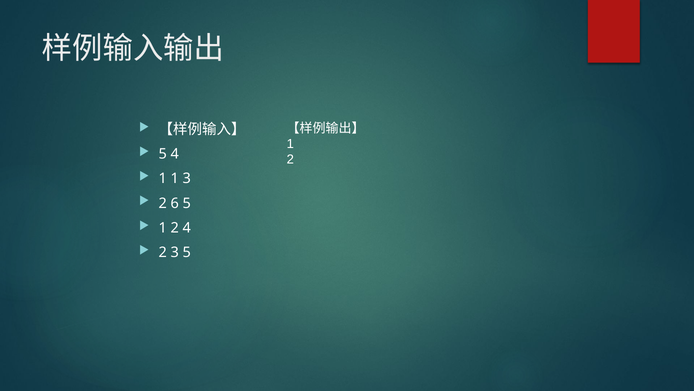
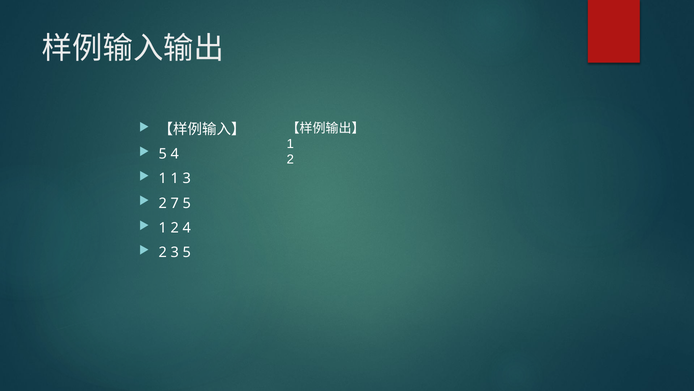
6: 6 -> 7 (175, 203)
